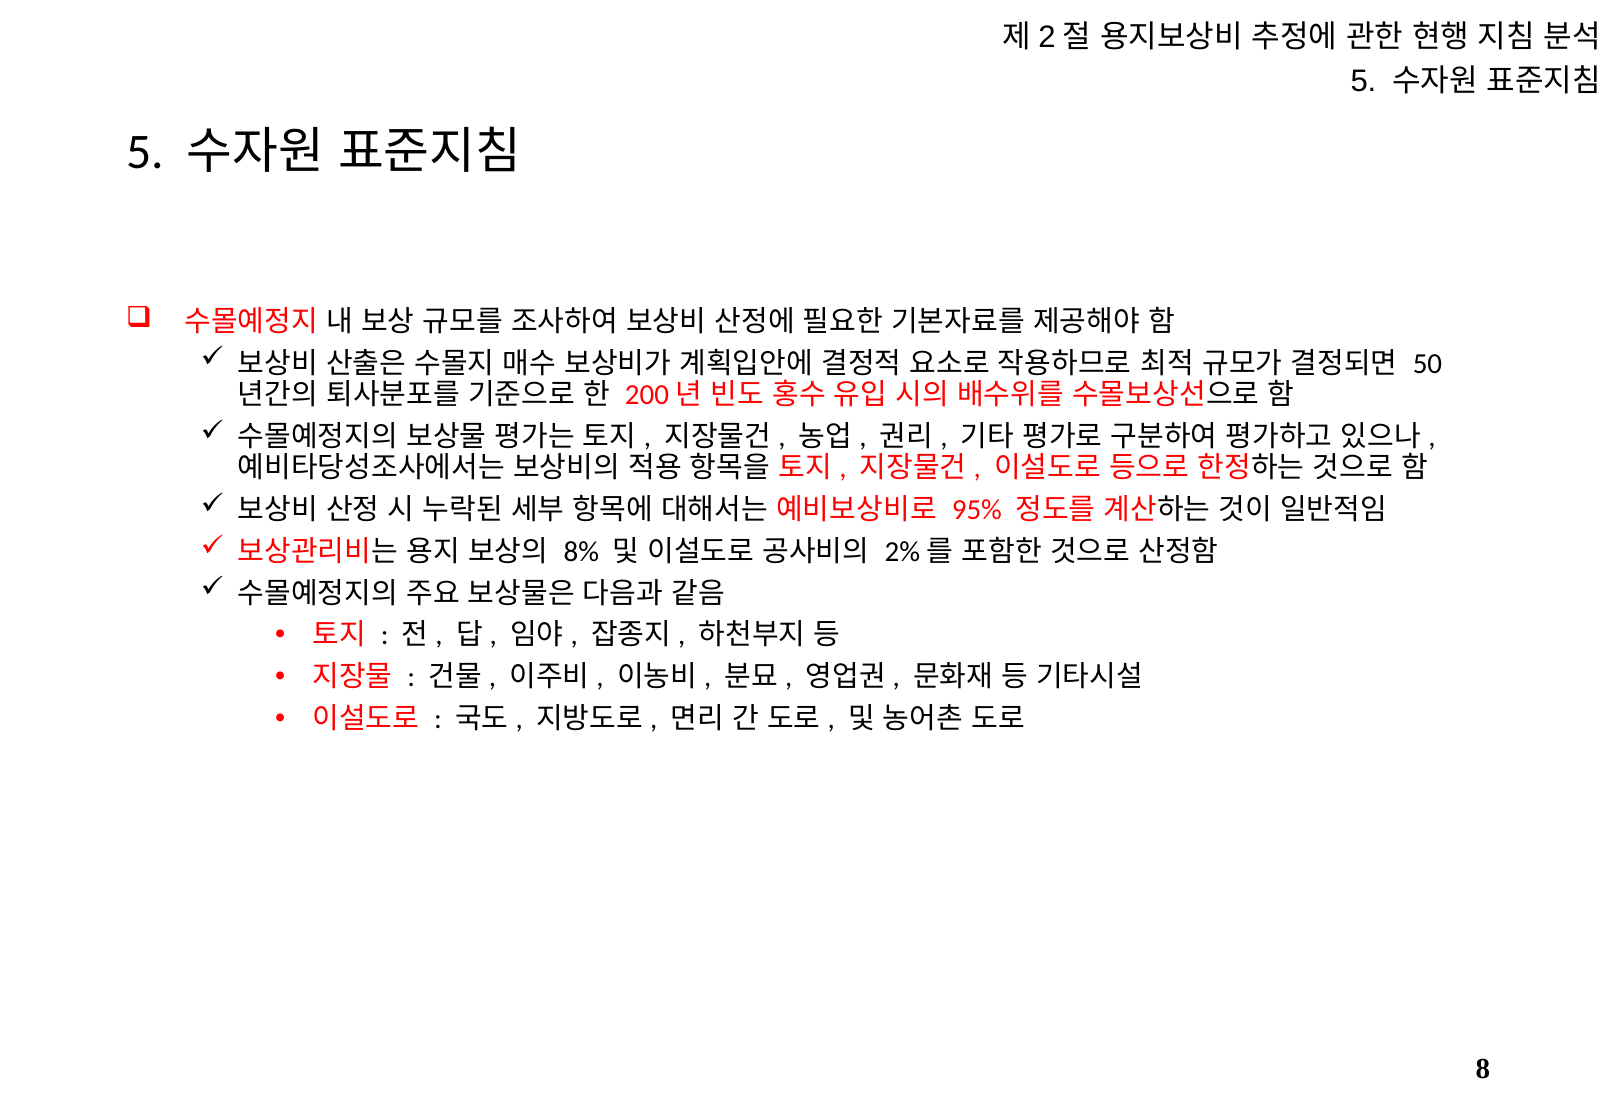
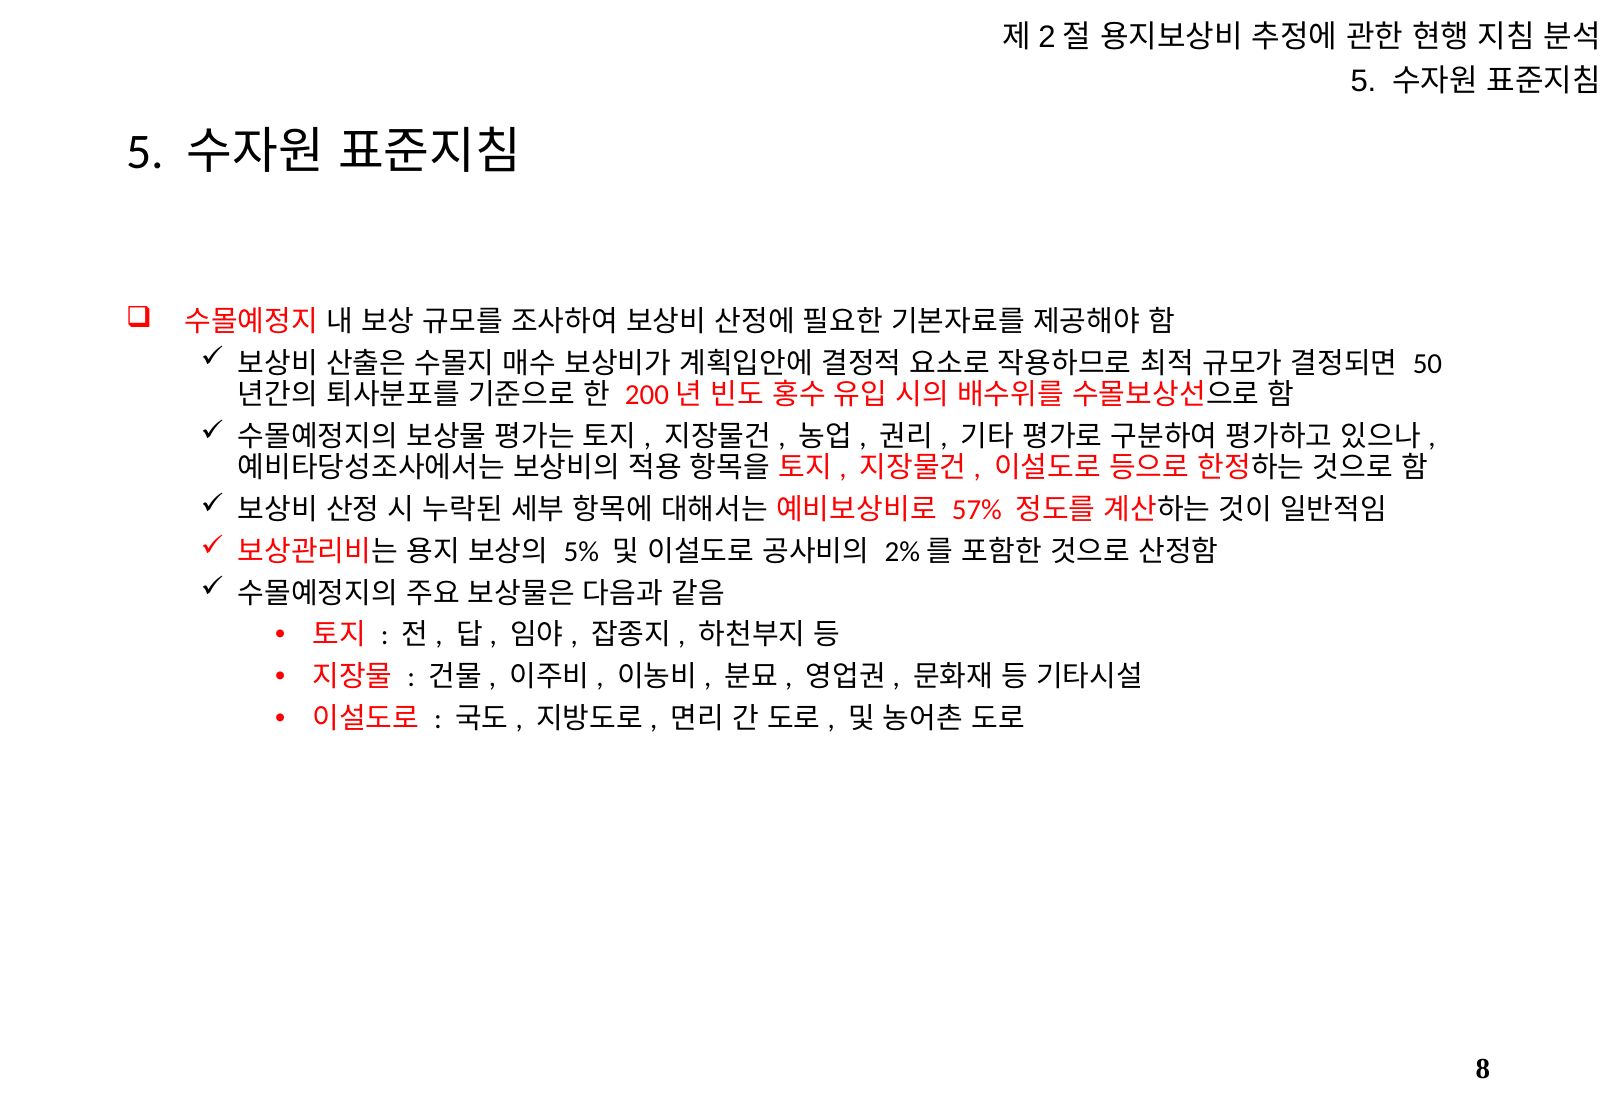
95%: 95% -> 57% (977, 510)
8%: 8% -> 5% (581, 552)
